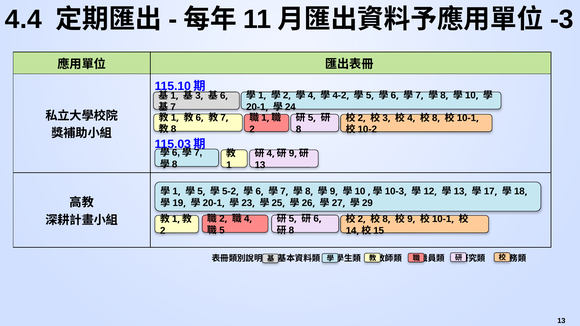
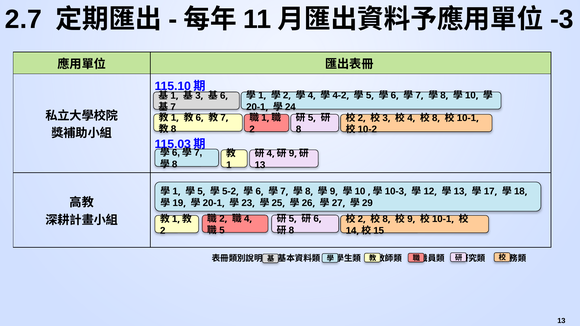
4.4: 4.4 -> 2.7 (23, 19)
